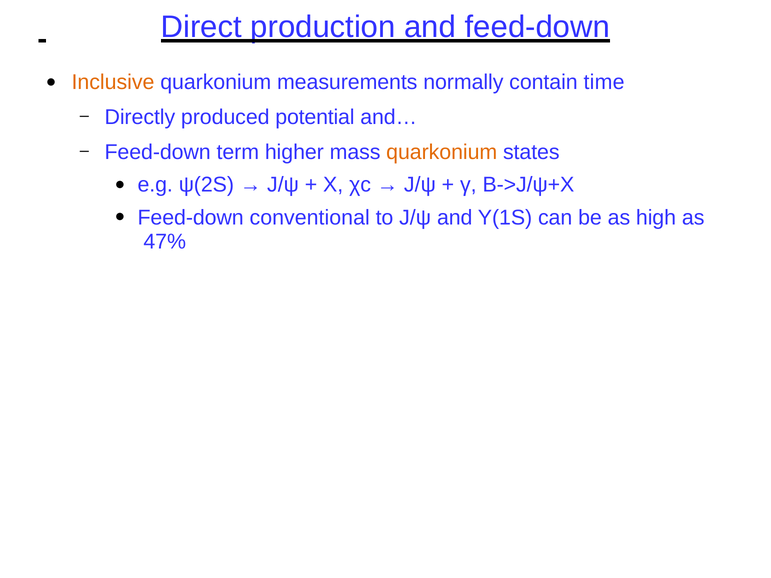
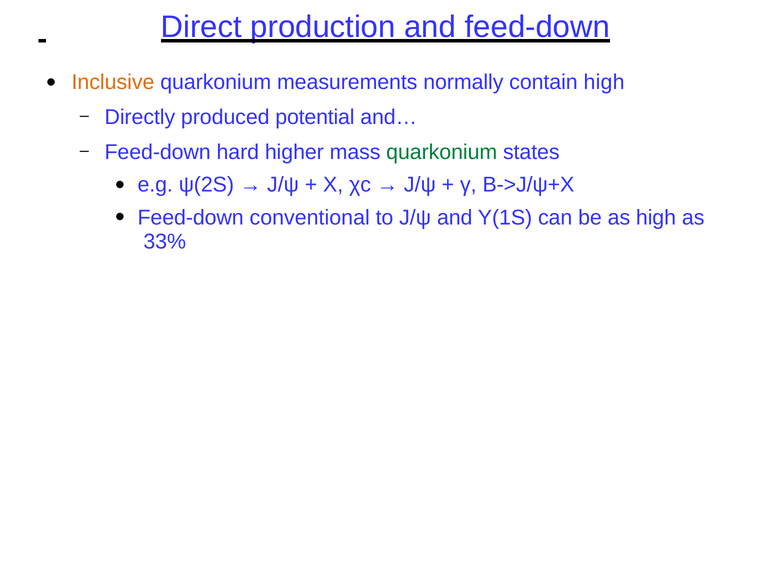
contain time: time -> high (604, 82)
term: term -> hard (238, 152)
quarkonium colour: orange -> green (442, 152)
47%: 47% -> 33% (165, 241)
